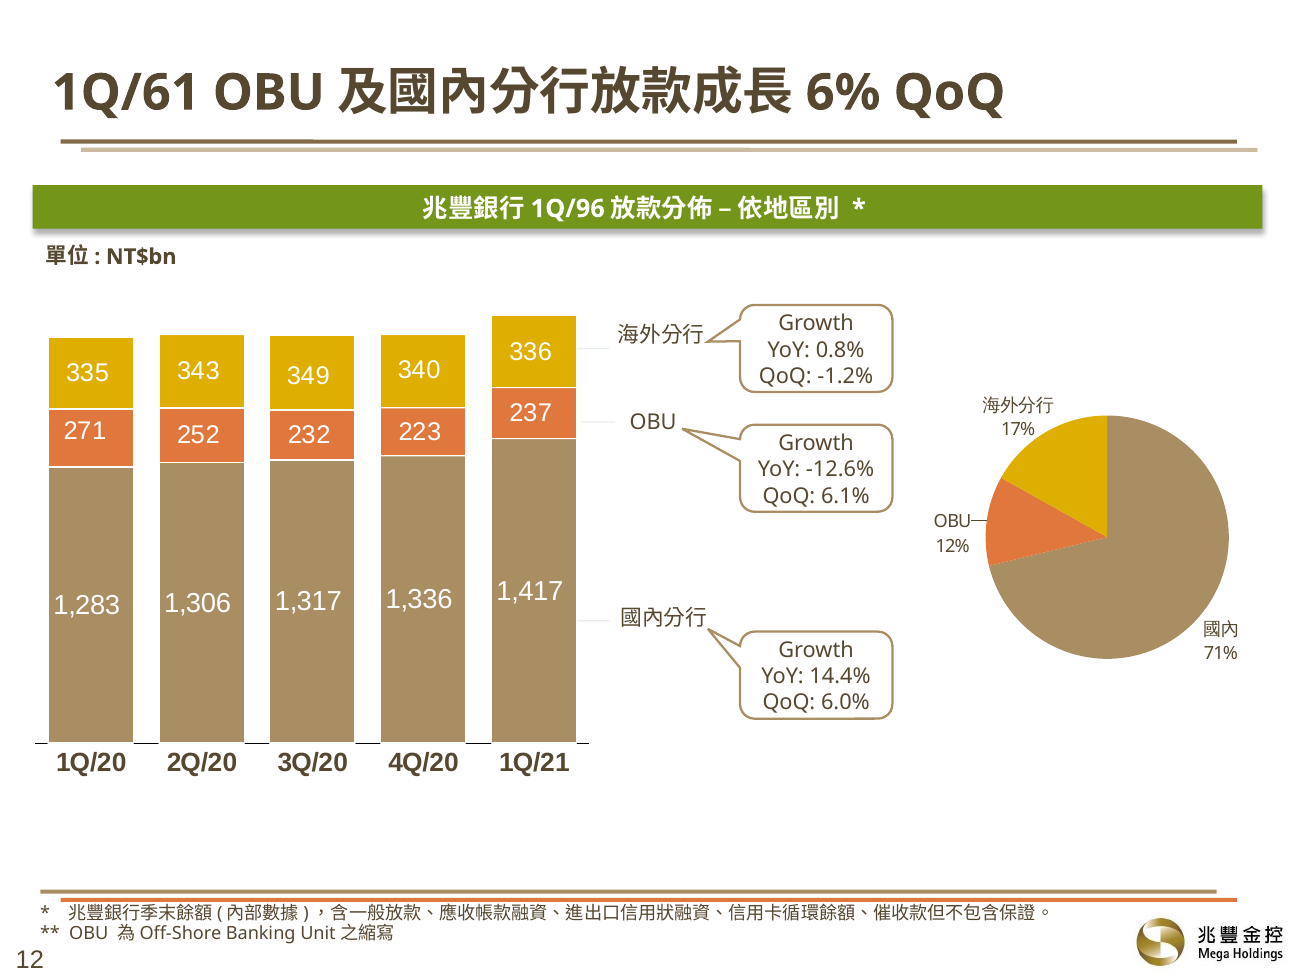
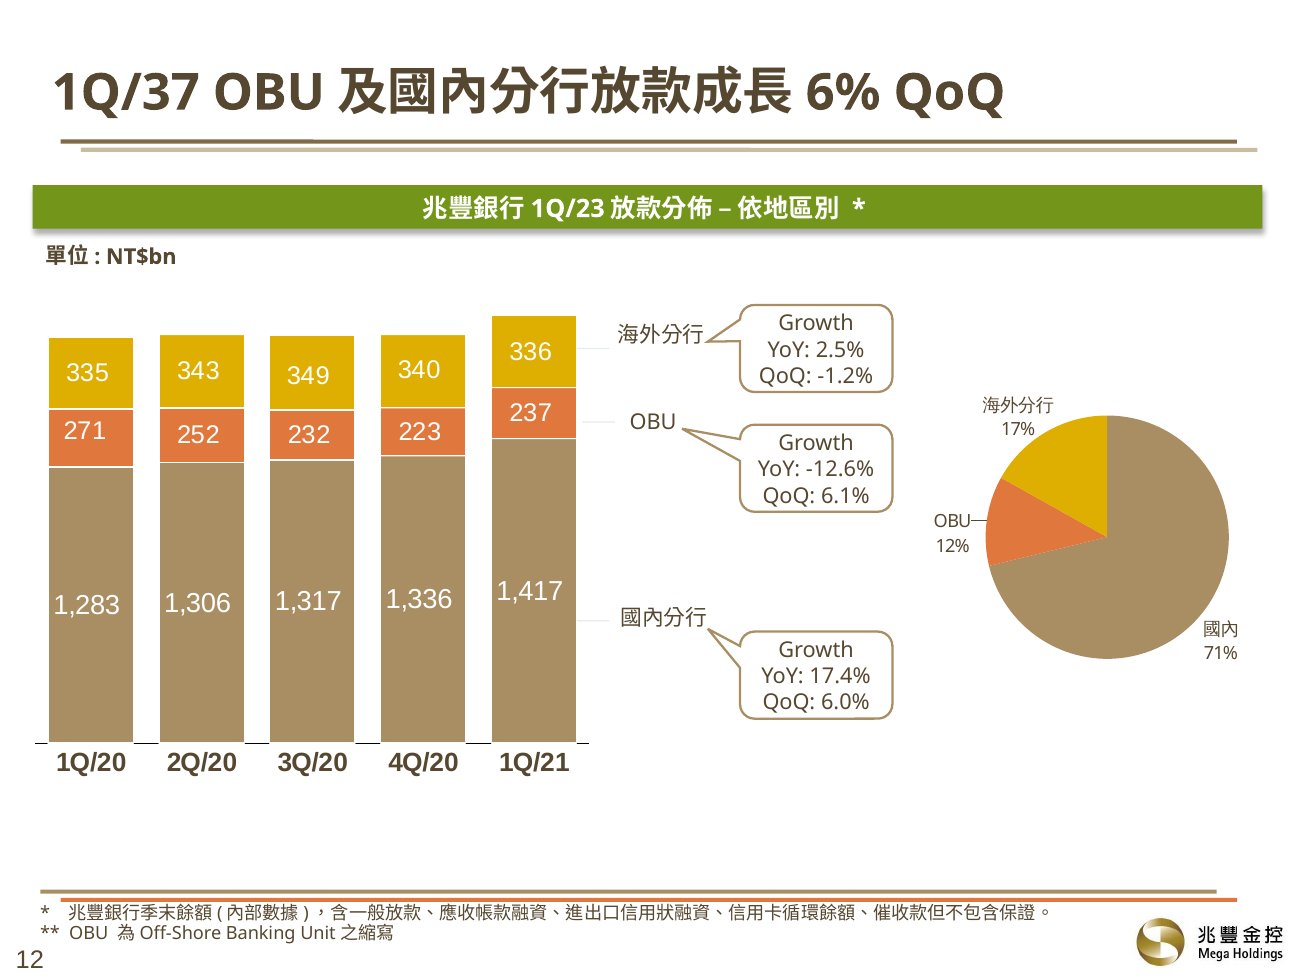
1Q/61: 1Q/61 -> 1Q/37 (126, 93)
1Q/96: 1Q/96 -> 1Q/23 (568, 209)
0.8%: 0.8% -> 2.5% (840, 350)
14.4%: 14.4% -> 17.4% (840, 676)
